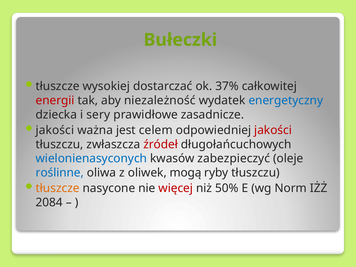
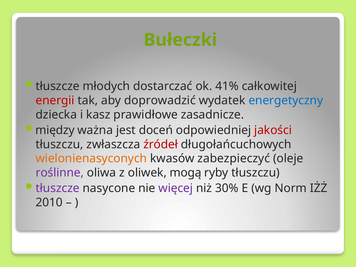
wysokiej: wysokiej -> młodych (106, 86)
37%: 37% -> 41% (227, 86)
niezależność: niezależność -> doprowadzić (160, 100)
sery: sery -> kasz (98, 115)
jakości: jakości -> między (55, 130)
celem: celem -> doceń (156, 130)
wielonienasyconych colour: blue -> orange (91, 159)
roślinne colour: blue -> purple (60, 173)
tłuszcze colour: orange -> purple (58, 188)
więcej colour: red -> purple (176, 188)
50%: 50% -> 30% (227, 188)
2084: 2084 -> 2010 (49, 203)
